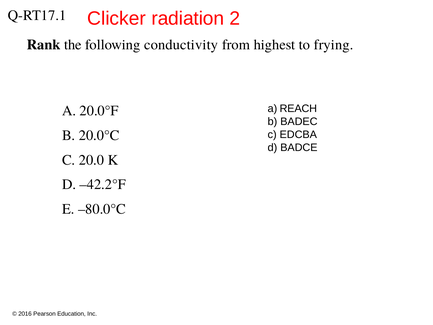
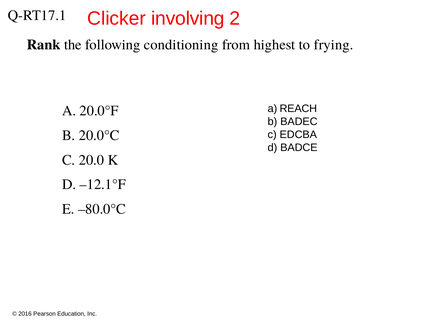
radiation: radiation -> involving (188, 19)
conductivity: conductivity -> conditioning (181, 45)
–42.2°F: –42.2°F -> –12.1°F (103, 184)
